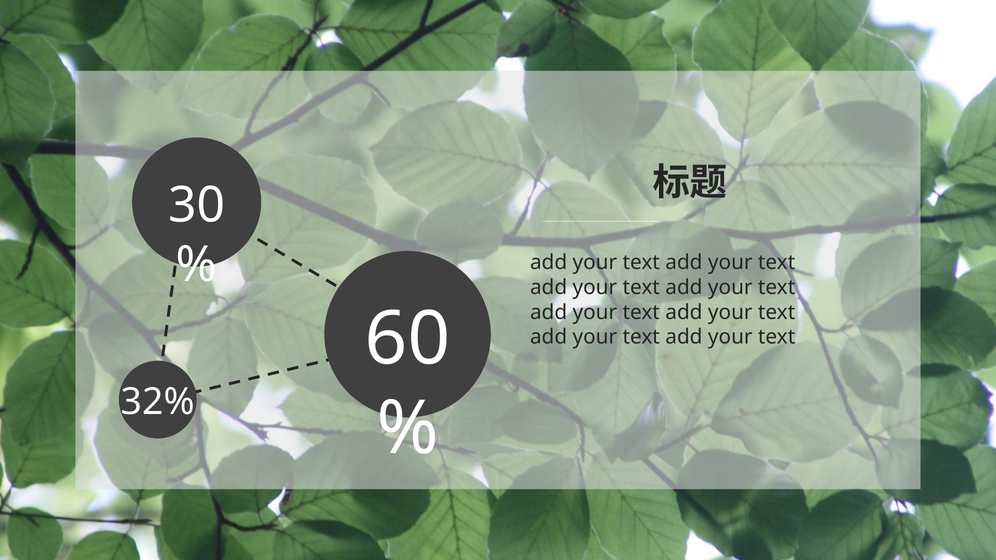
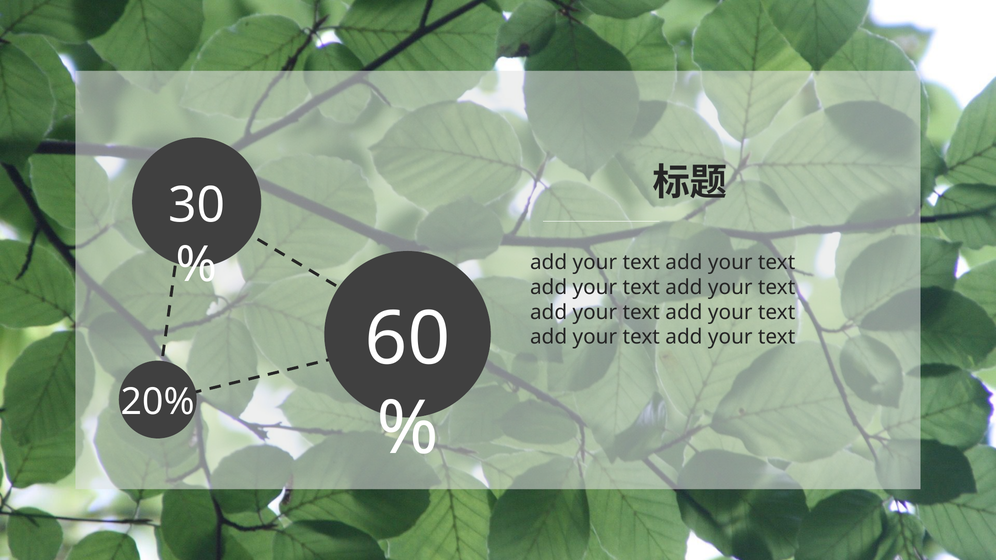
32%: 32% -> 20% (158, 402)
